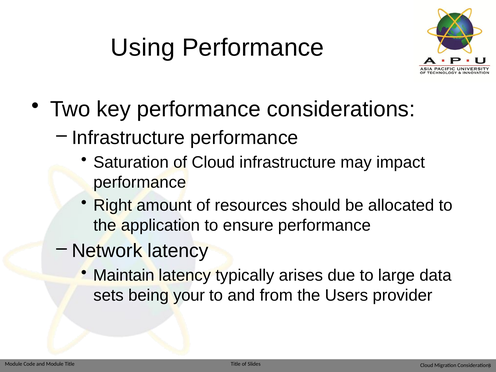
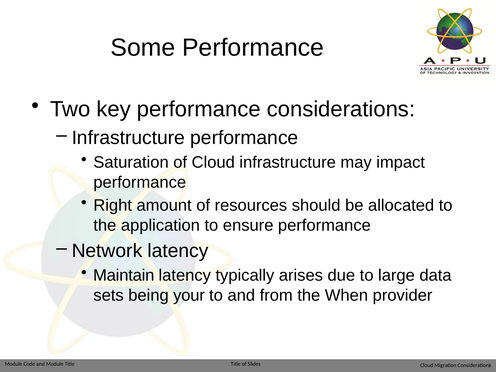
Using: Using -> Some (143, 48)
Users: Users -> When (346, 295)
